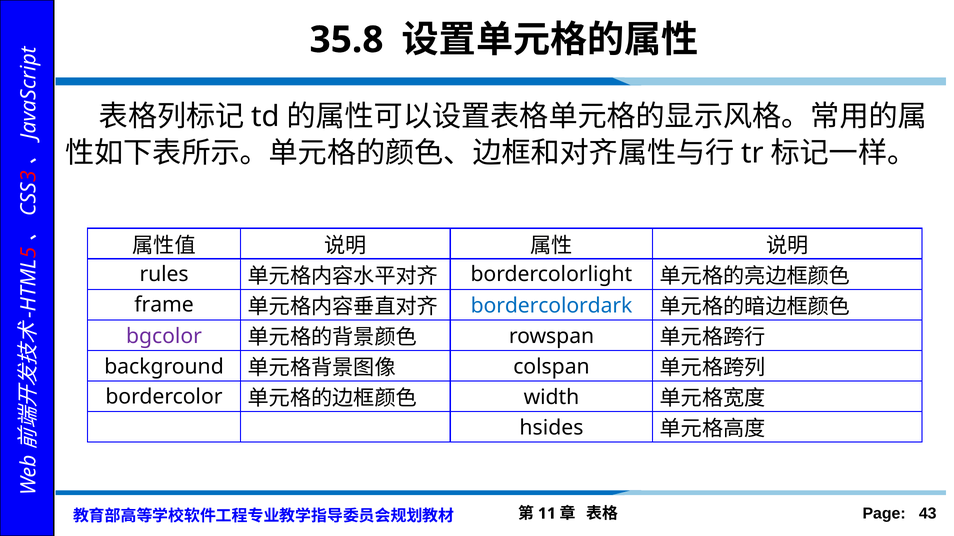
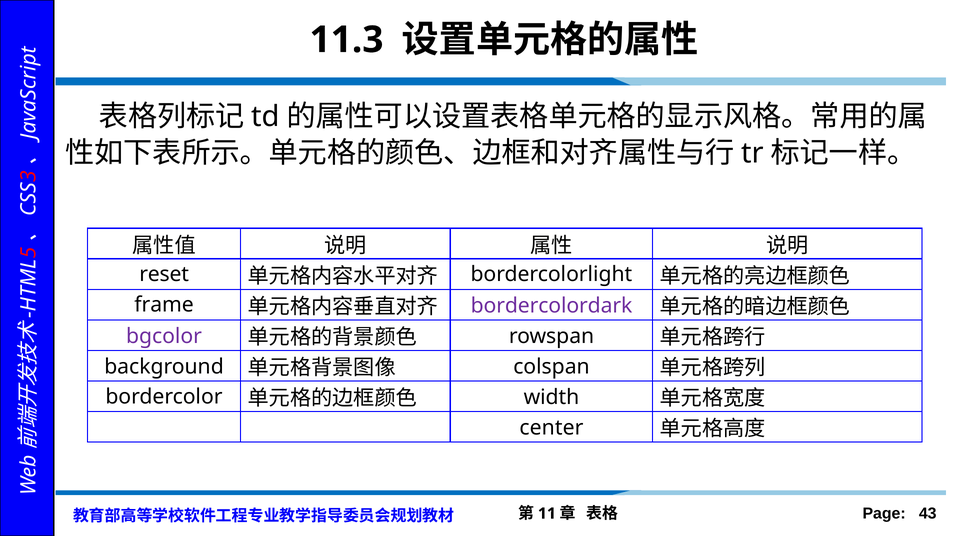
35.8: 35.8 -> 11.3 (347, 40)
rules: rules -> reset (164, 275)
bordercolordark colour: blue -> purple (552, 306)
hsides: hsides -> center (551, 428)
